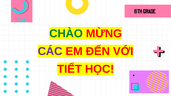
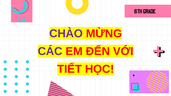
CHÀO colour: green -> purple (66, 34)
